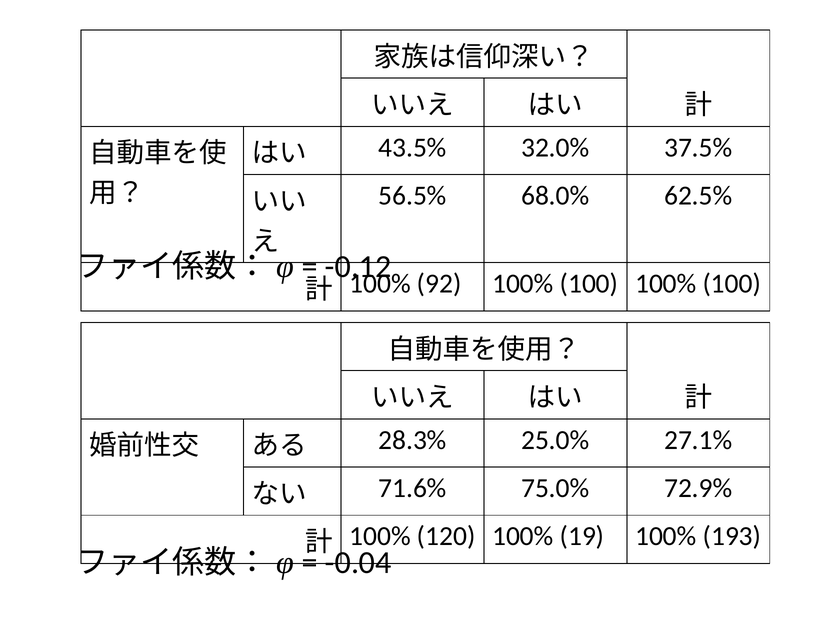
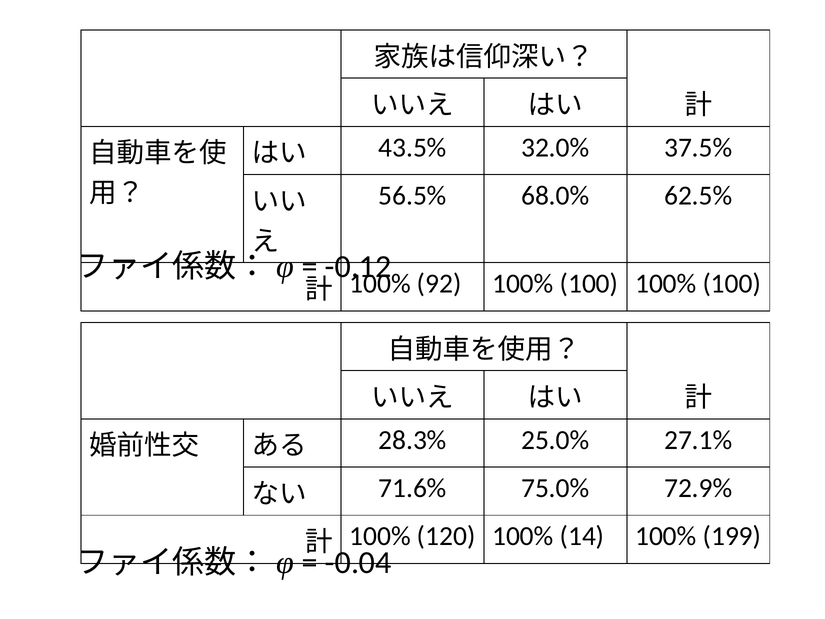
19: 19 -> 14 (582, 536)
193: 193 -> 199 (732, 536)
